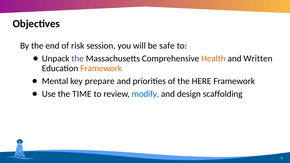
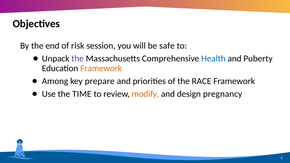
Health colour: orange -> blue (213, 58)
Written: Written -> Puberty (258, 58)
Mental: Mental -> Among (55, 81)
HERE: HERE -> RACE (202, 81)
modify colour: blue -> orange (145, 94)
scaffolding: scaffolding -> pregnancy (223, 94)
